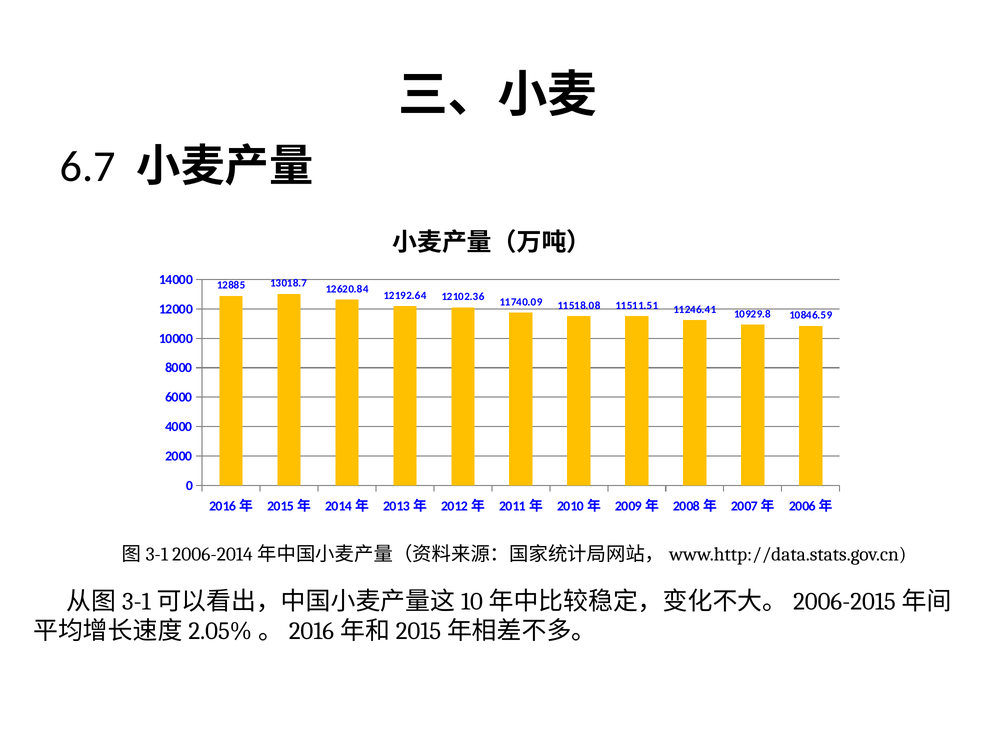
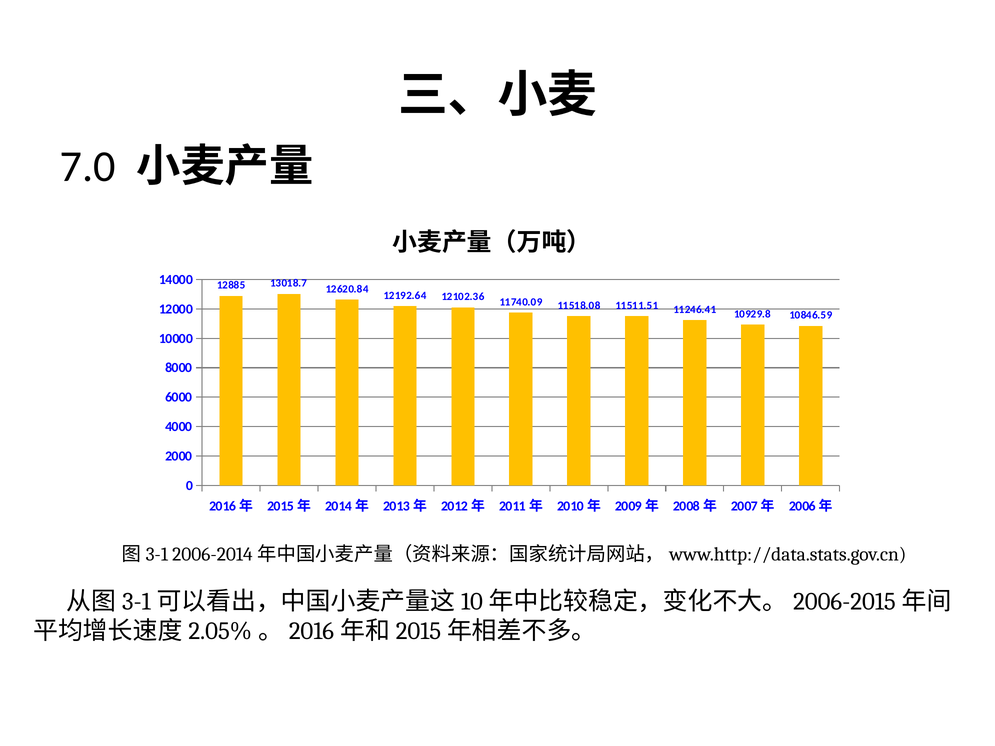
6.7: 6.7 -> 7.0 (88, 167)
